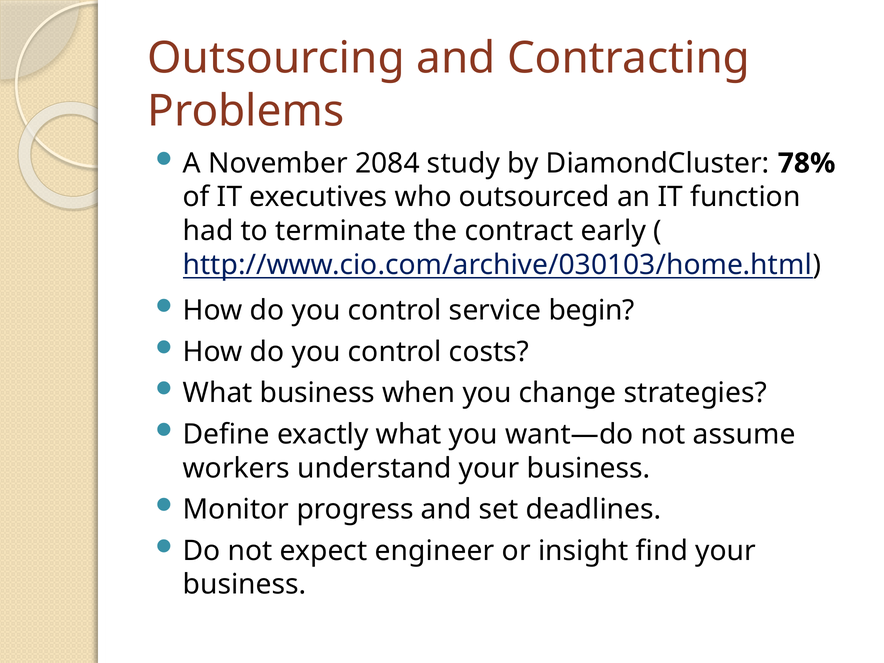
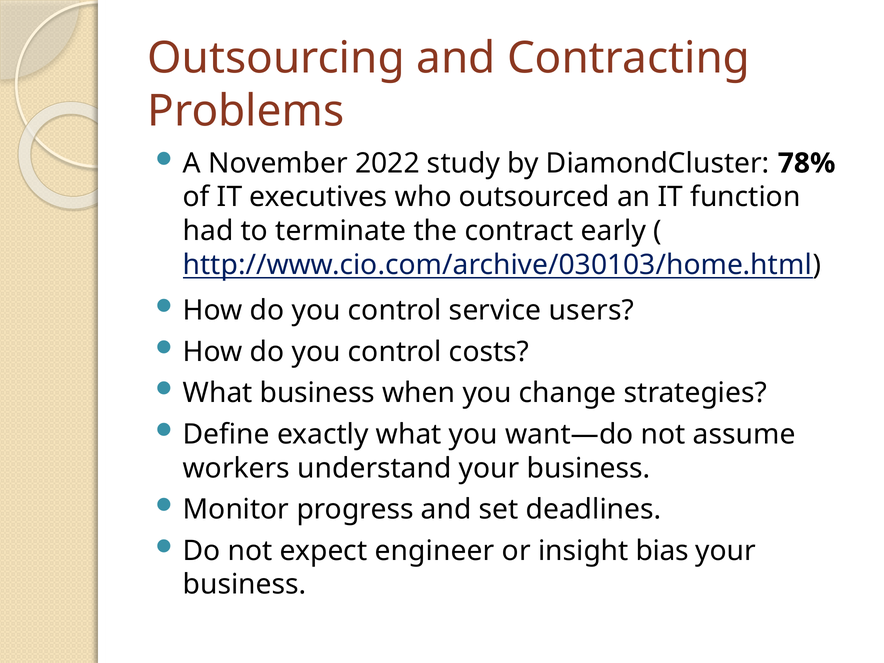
2084: 2084 -> 2022 (387, 163)
begin: begin -> users (591, 311)
find: find -> bias (662, 551)
